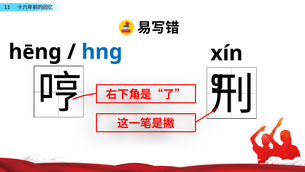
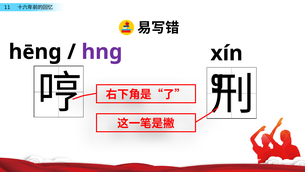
hnɡ colour: blue -> purple (102, 52)
